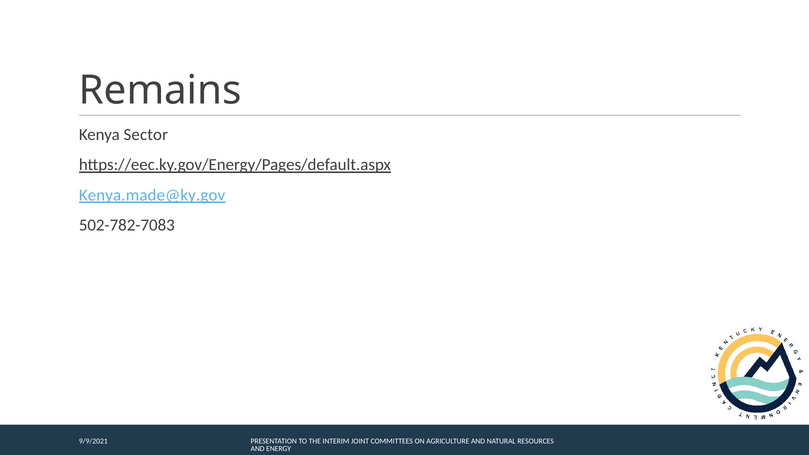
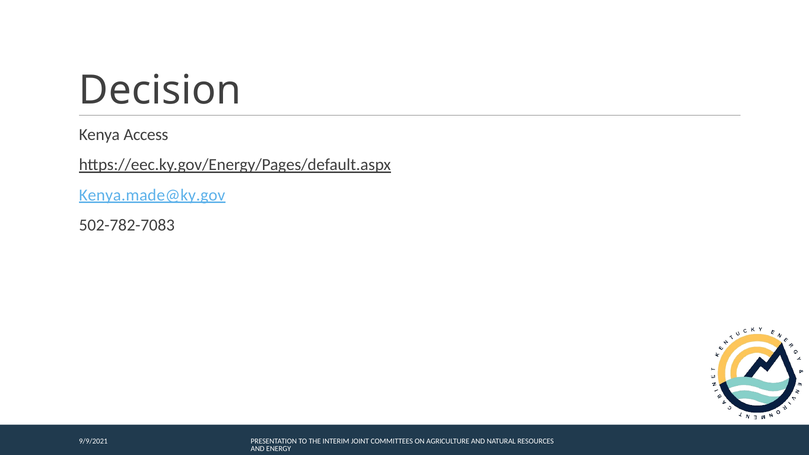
Remains: Remains -> Decision (160, 91)
Sector: Sector -> Access (146, 135)
